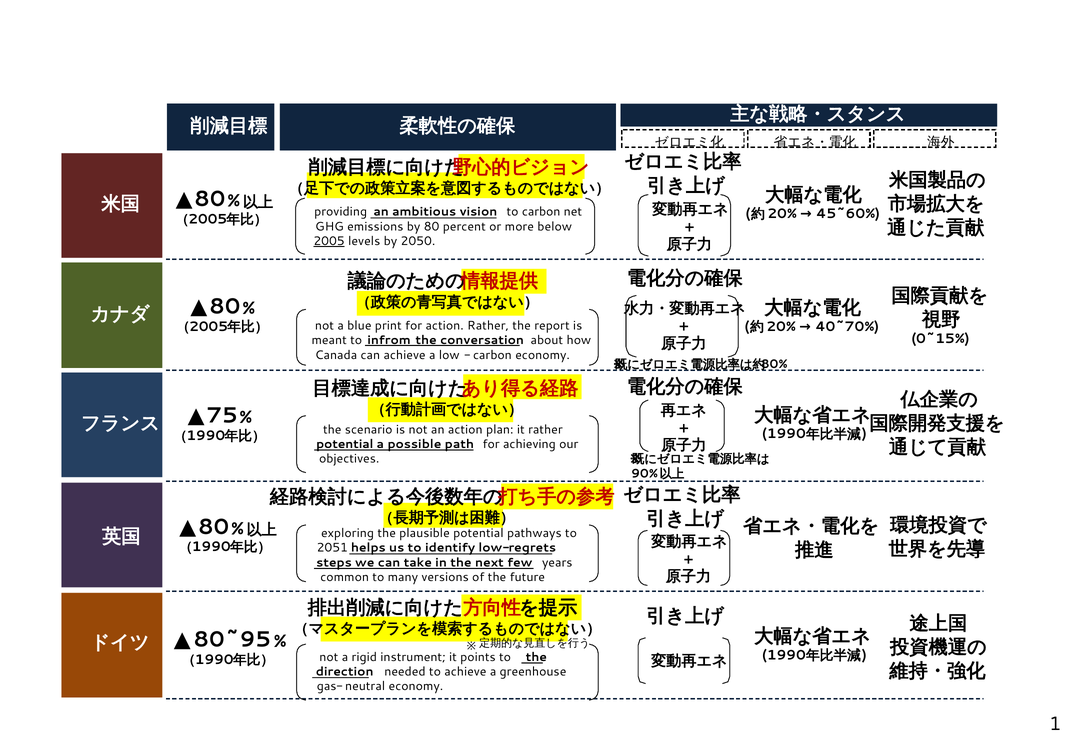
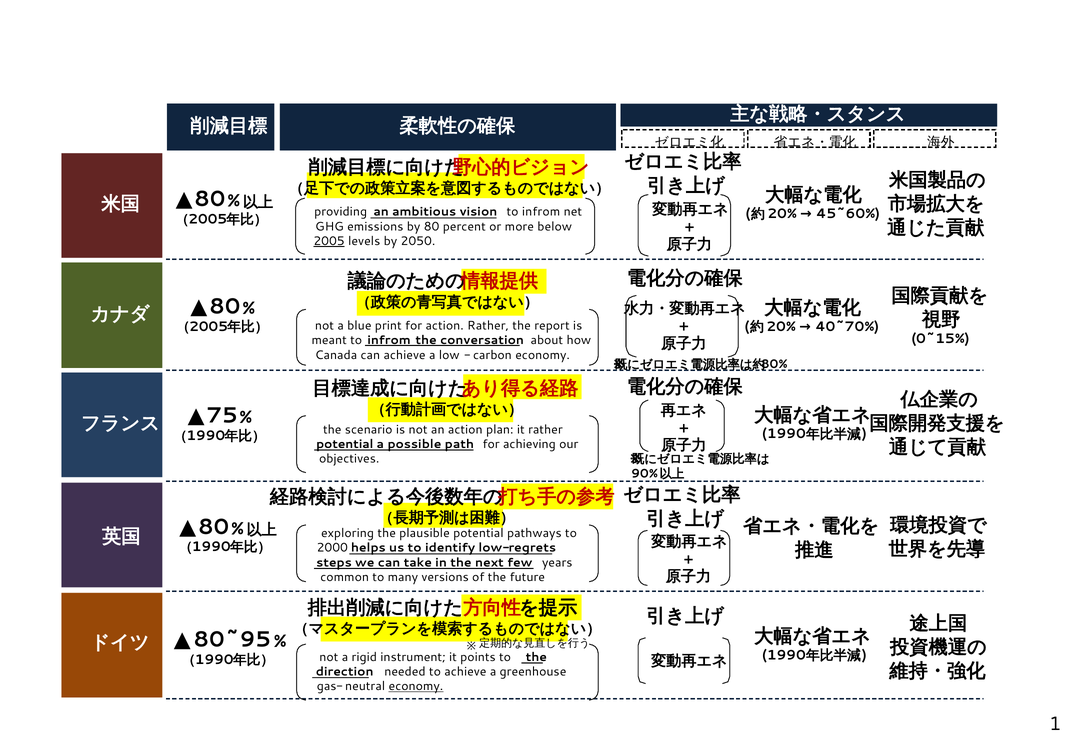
vision to carbon: carbon -> infrom (541, 212)
2051: 2051 -> 2000 (332, 548)
economy underline: none -> present (416, 686)
